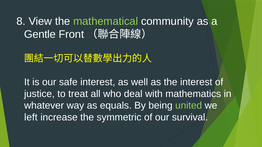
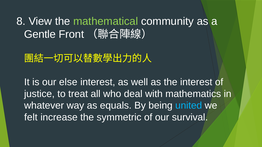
safe: safe -> else (68, 82)
united colour: light green -> light blue (189, 106)
left: left -> felt (31, 118)
